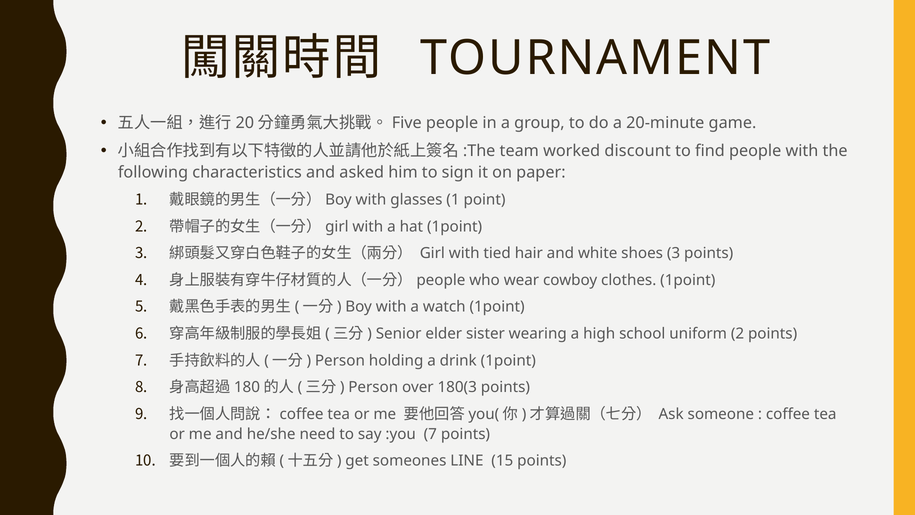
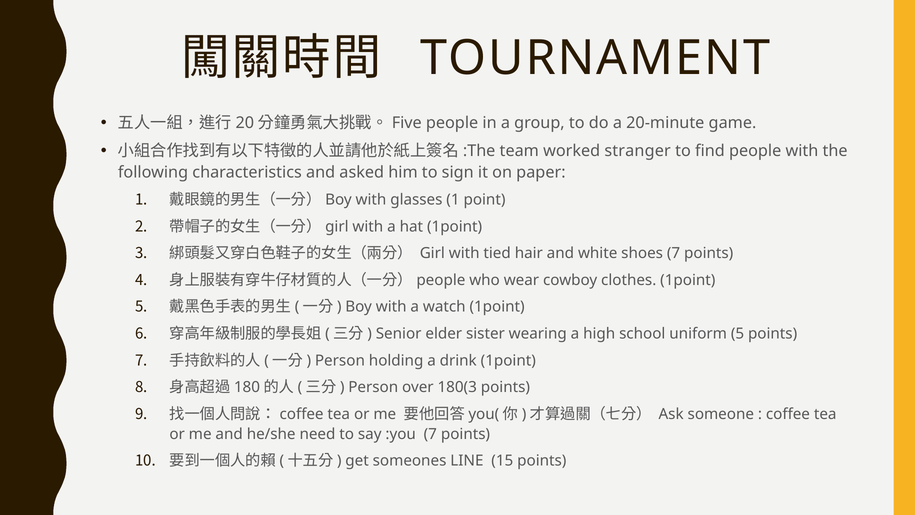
discount: discount -> stranger (638, 151)
shoes 3: 3 -> 7 (674, 253)
uniform 2: 2 -> 5 (738, 333)
